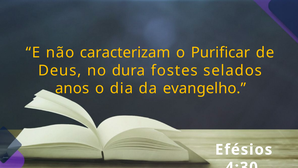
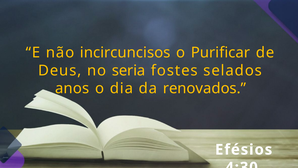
caracterizam: caracterizam -> incircuncisos (125, 52)
dura: dura -> seria (129, 70)
evangelho: evangelho -> renovados (204, 88)
